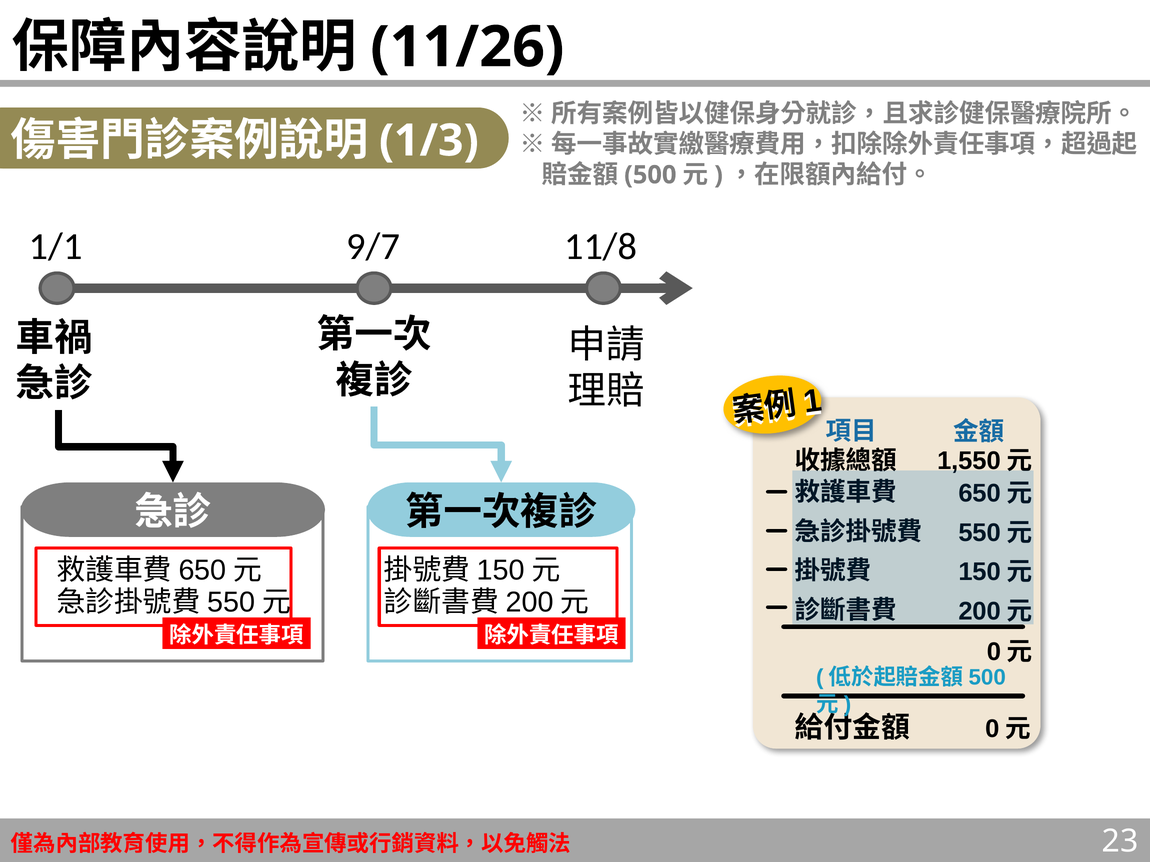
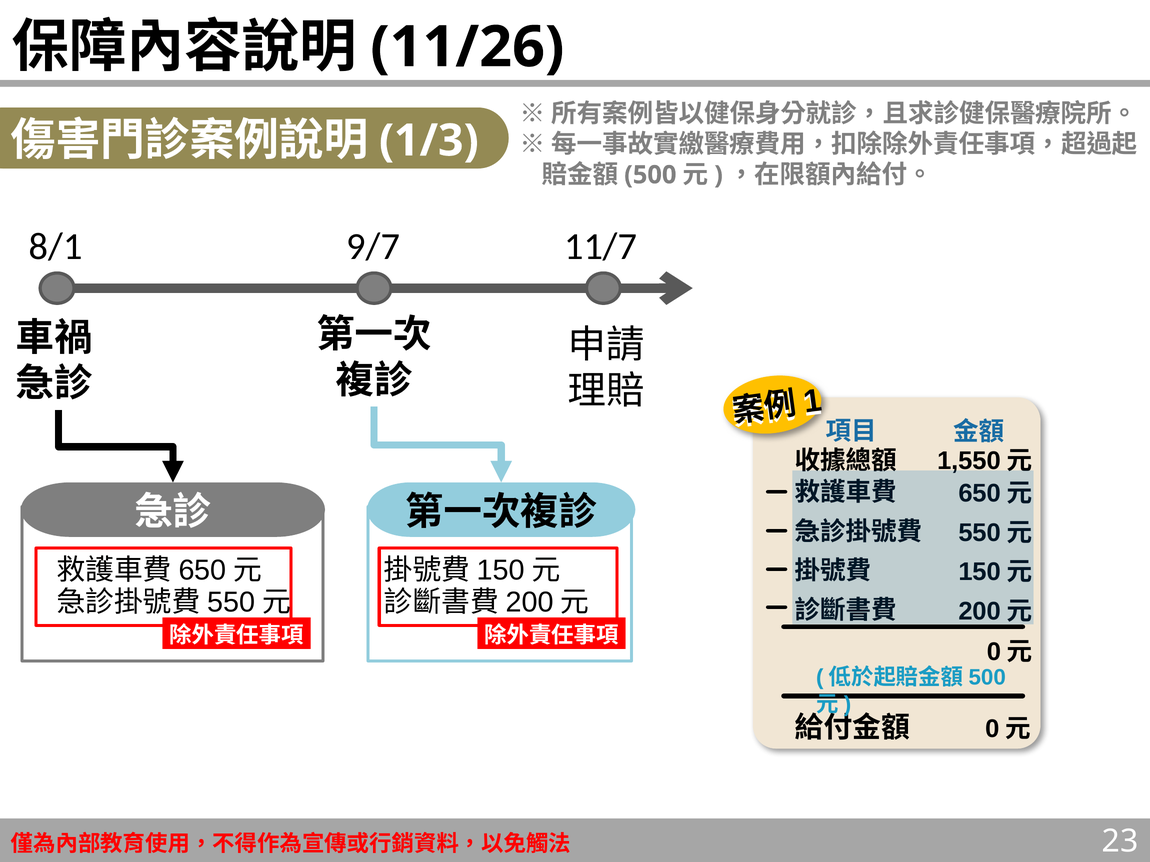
1/1: 1/1 -> 8/1 (56, 247)
11/8: 11/8 -> 11/7 (601, 247)
